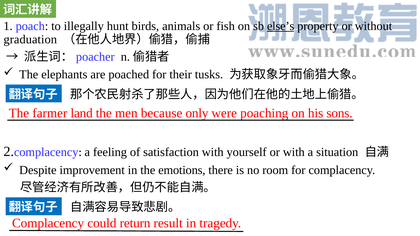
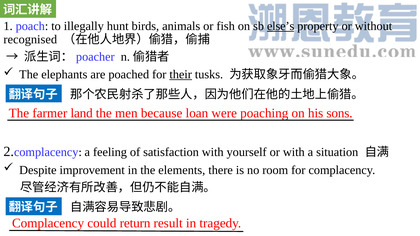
graduation: graduation -> recognised (30, 39)
their underline: none -> present (181, 75)
only: only -> loan (197, 113)
emotions: emotions -> elements (182, 170)
